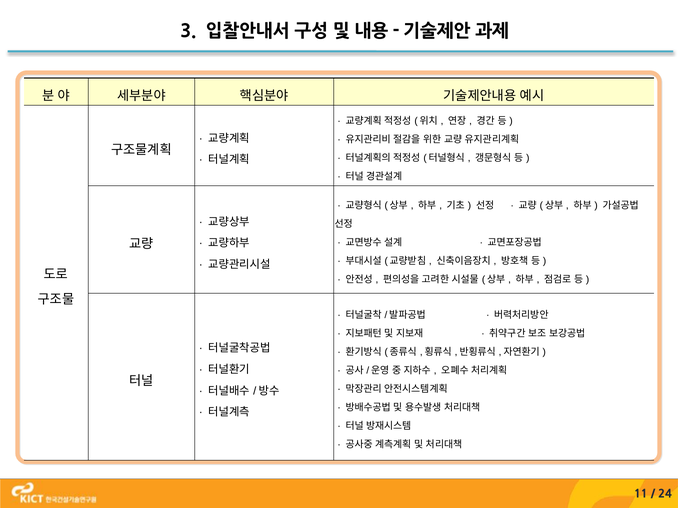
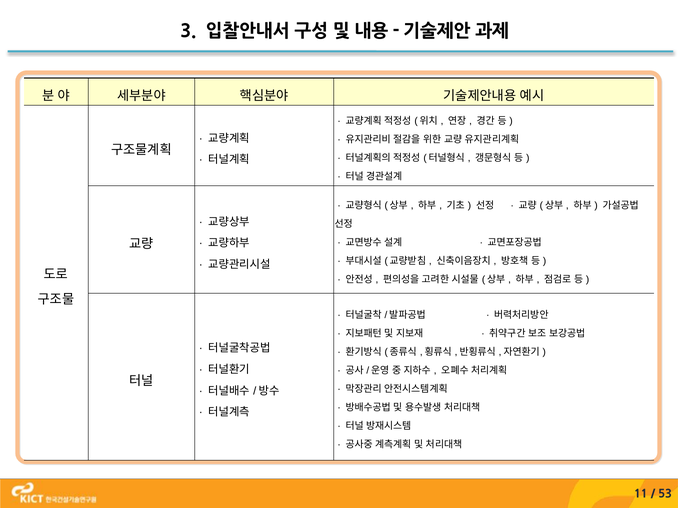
24: 24 -> 53 (665, 495)
